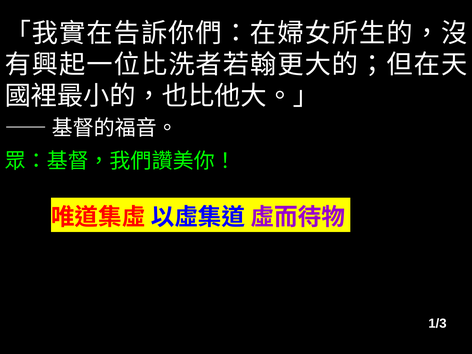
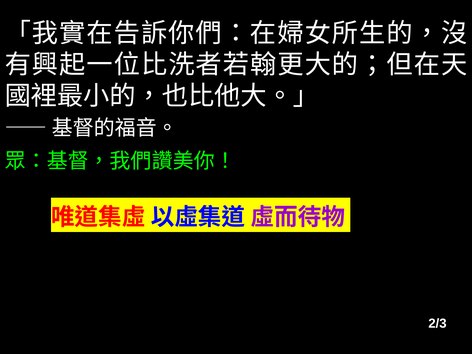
1/3: 1/3 -> 2/3 (437, 324)
